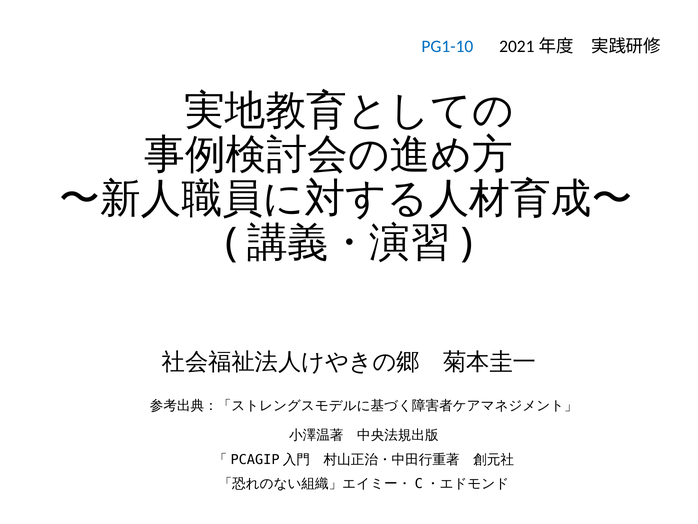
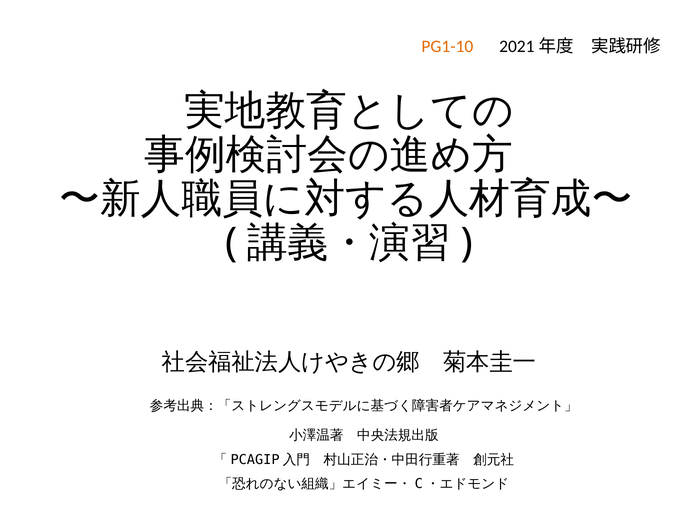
PG1-10 colour: blue -> orange (447, 46)
